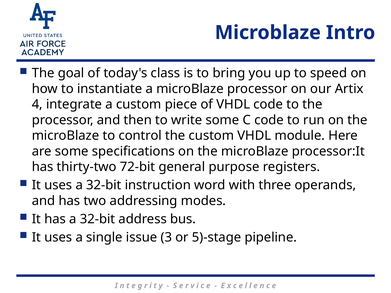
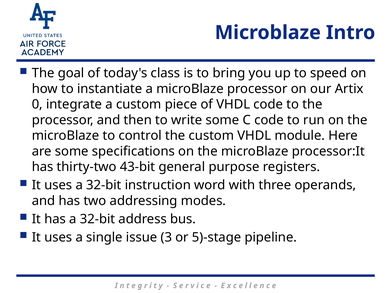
4: 4 -> 0 (37, 105)
72-bit: 72-bit -> 43-bit (138, 167)
